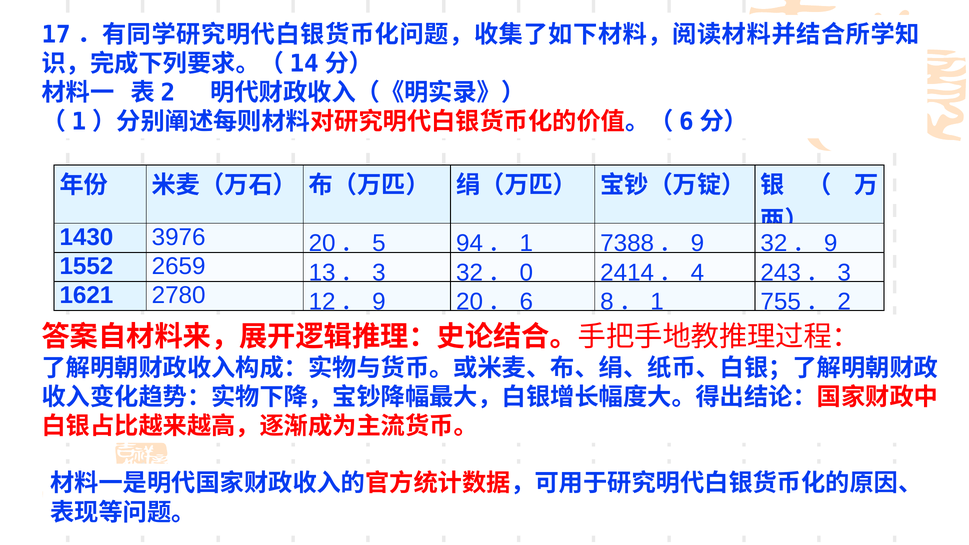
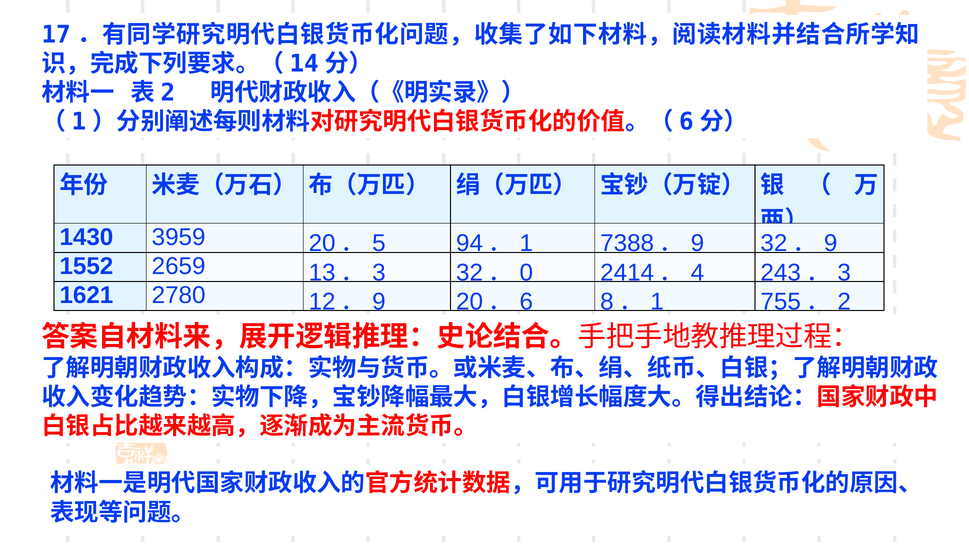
3976: 3976 -> 3959 (179, 237)
